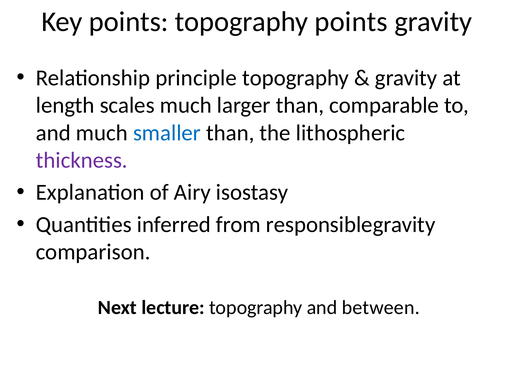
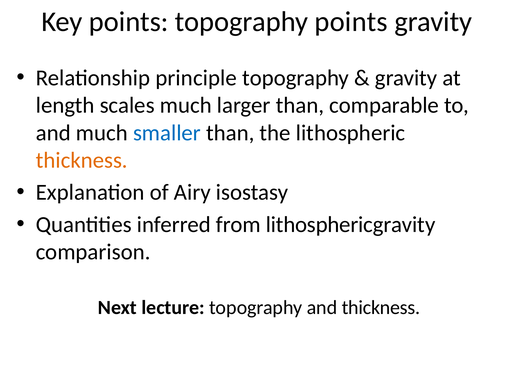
thickness colour: purple -> orange (82, 160)
from responsible: responsible -> lithospheric (319, 224)
and between: between -> thickness (381, 307)
